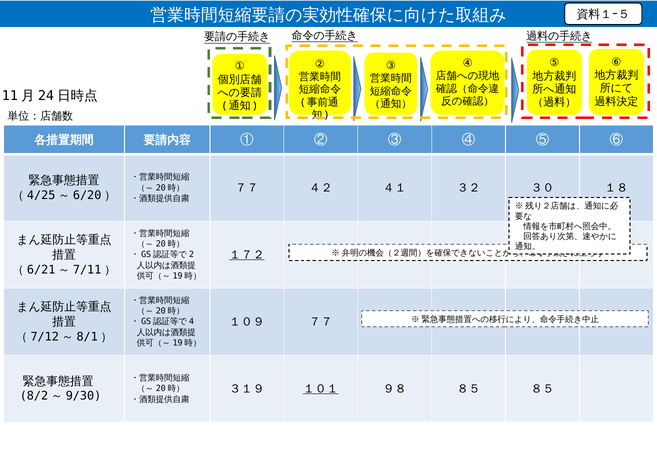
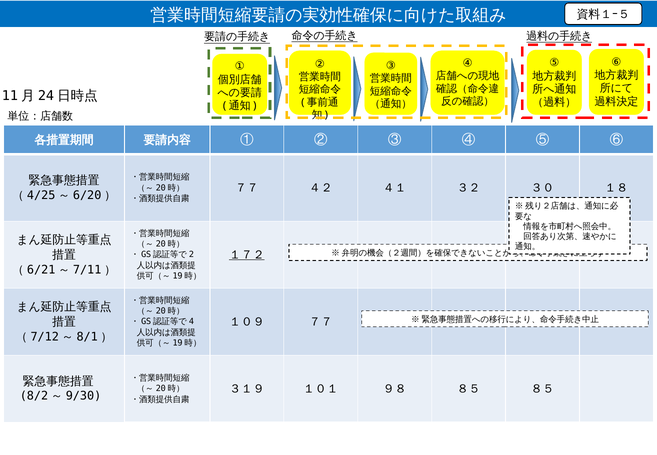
１０１ underline: present -> none (321, 388)
